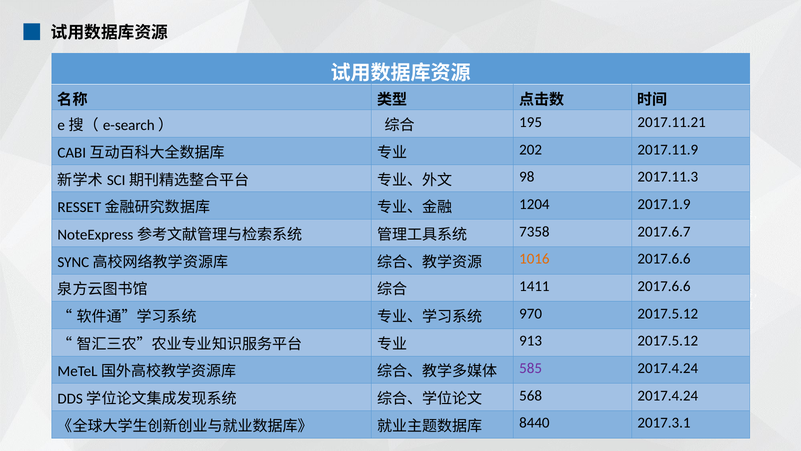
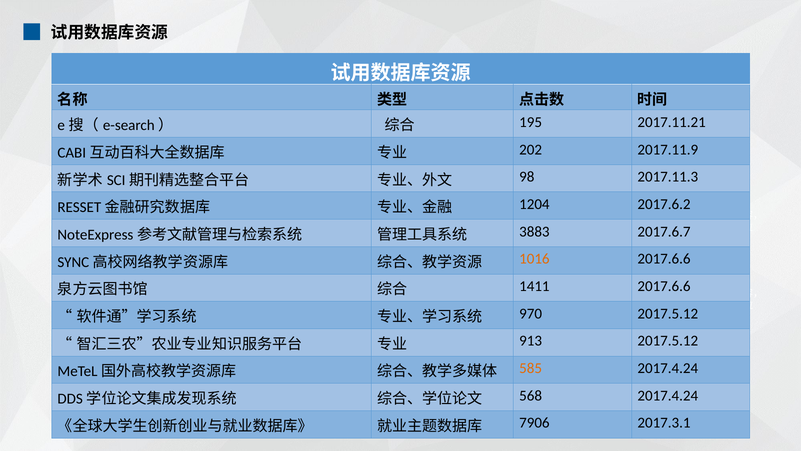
2017.1.9: 2017.1.9 -> 2017.6.2 (664, 204)
7358: 7358 -> 3883 (534, 231)
585 colour: purple -> orange (531, 368)
8440: 8440 -> 7906 (534, 423)
